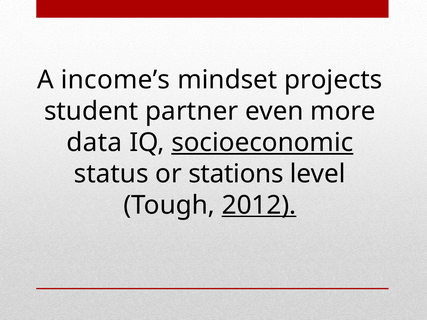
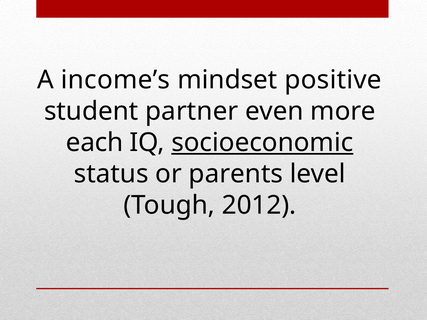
projects: projects -> positive (333, 80)
data: data -> each (95, 143)
stations: stations -> parents (236, 174)
2012 underline: present -> none (259, 205)
